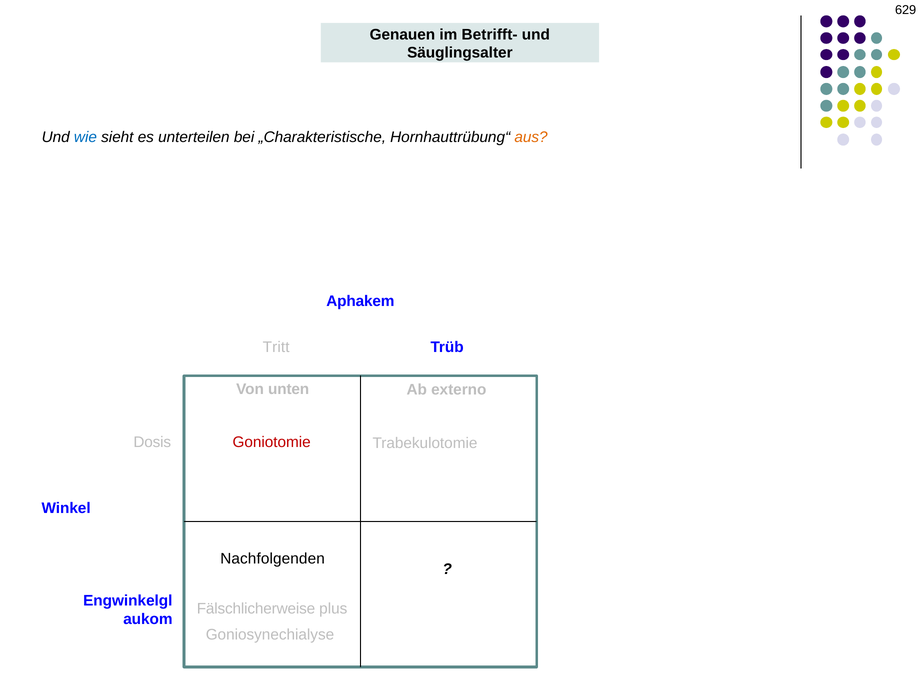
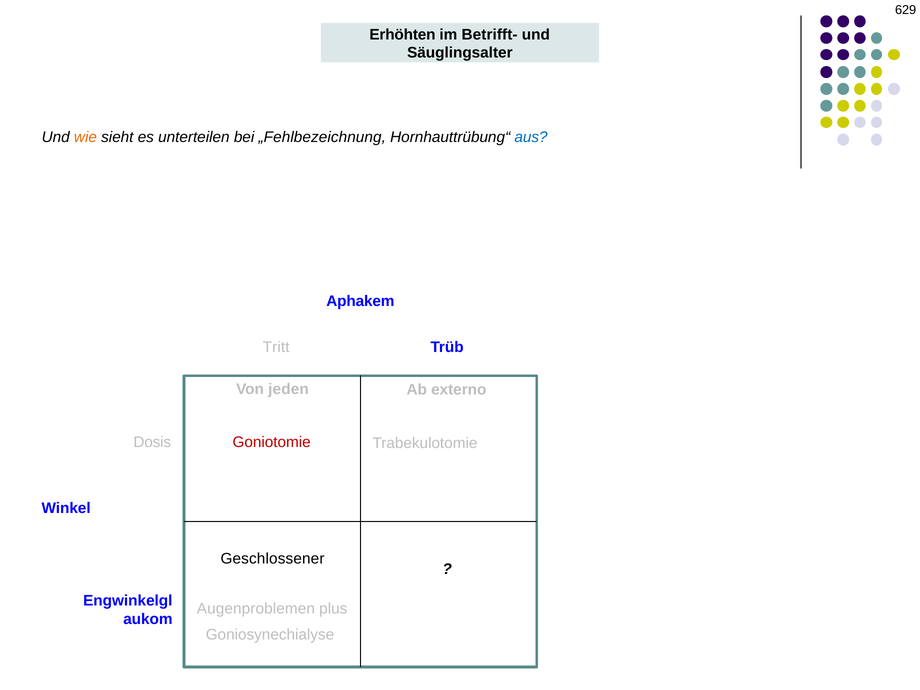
Genauen: Genauen -> Erhöhten (402, 34)
wie colour: blue -> orange (85, 137)
„Charakteristische: „Charakteristische -> „Fehlbezeichnung (322, 137)
aus colour: orange -> blue (531, 137)
unten: unten -> jeden (288, 389)
Nachfolgenden: Nachfolgenden -> Geschlossener (273, 559)
Fälschlicherweise: Fälschlicherweise -> Augenproblemen (256, 609)
